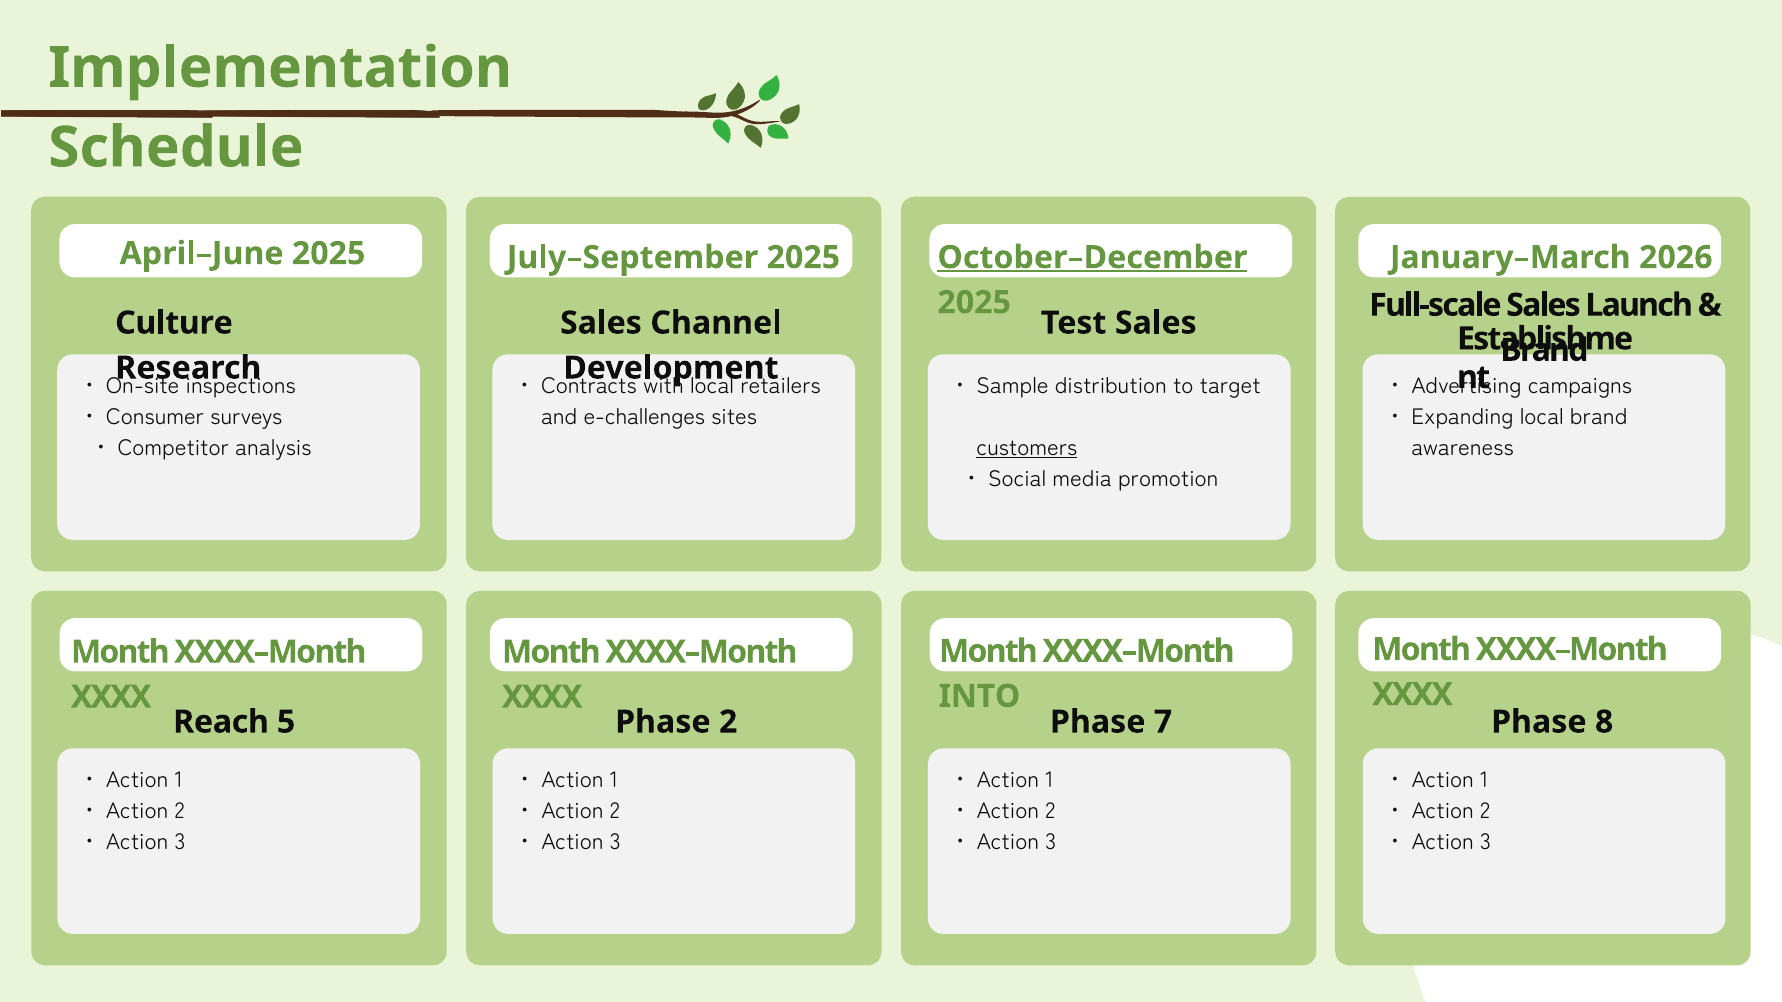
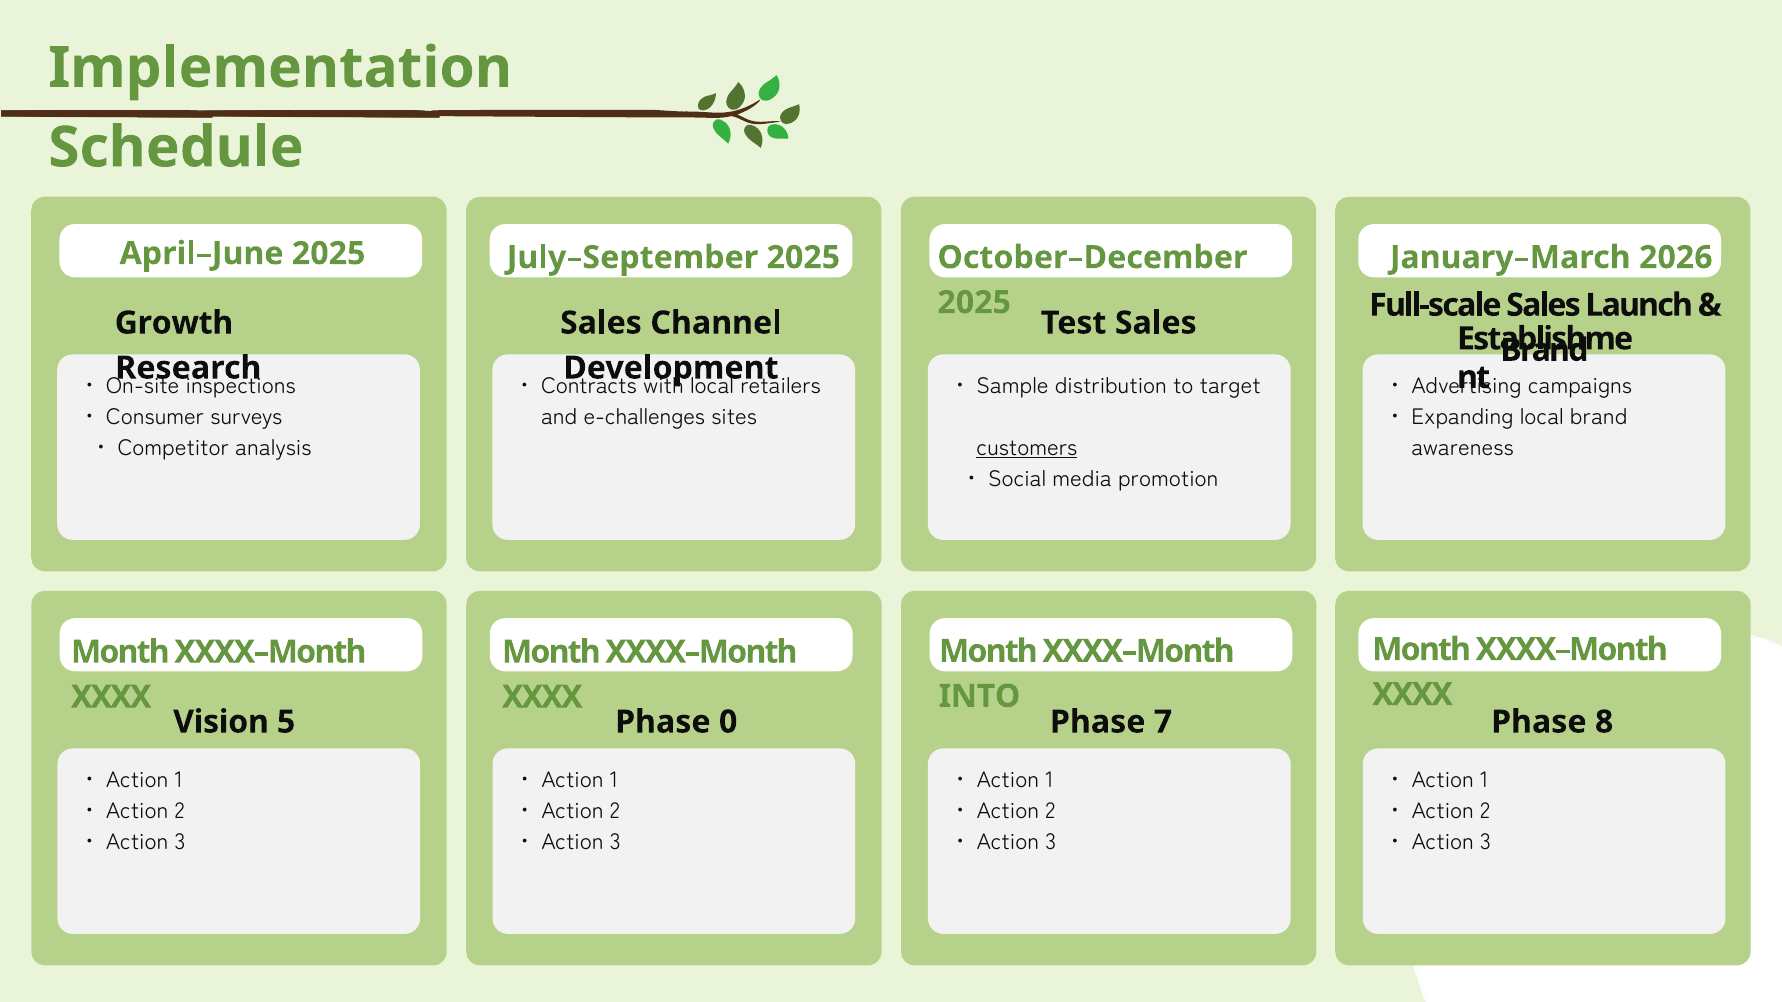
October–December underline: present -> none (1092, 258)
Culture: Culture -> Growth (174, 323)
Reach: Reach -> Vision (221, 722)
Phase 2: 2 -> 0 (728, 722)
